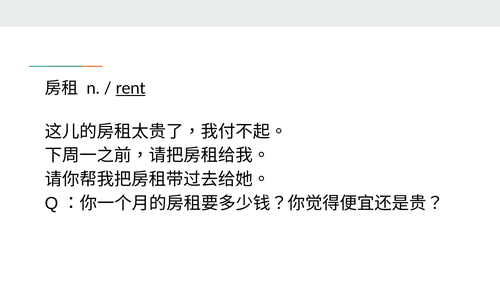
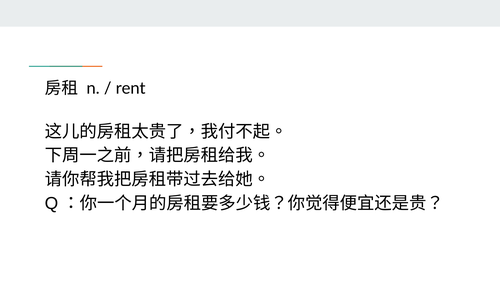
rent underline: present -> none (131, 88)
